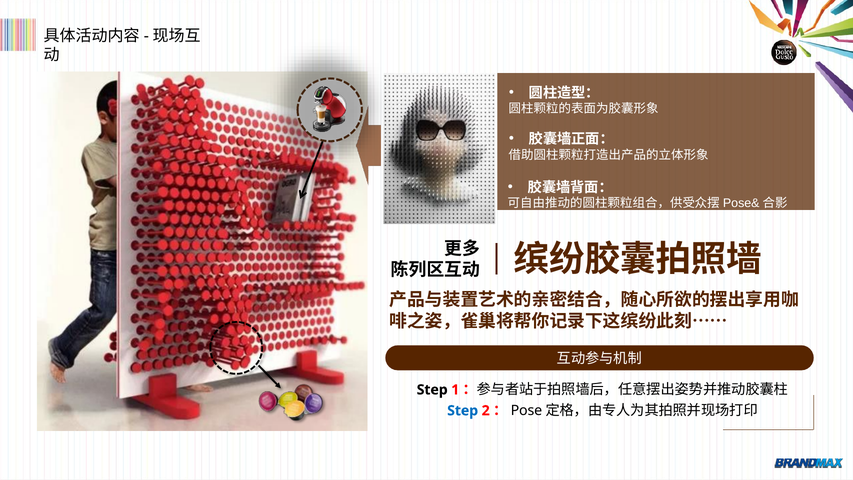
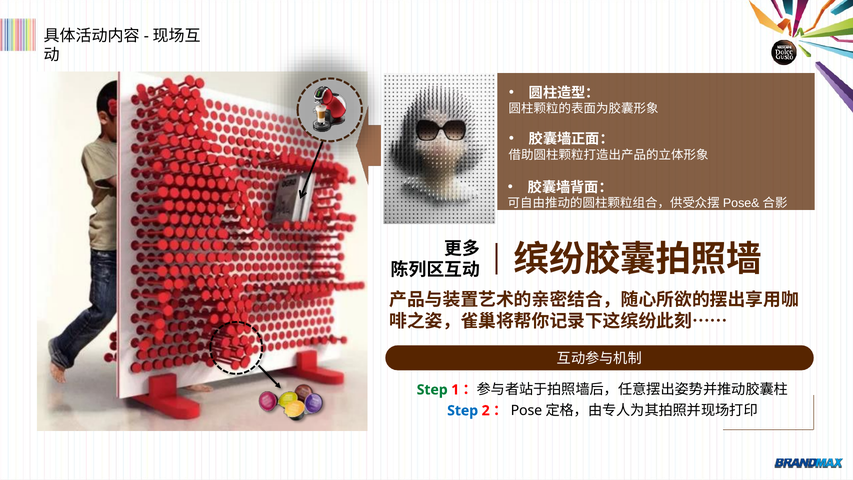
Step colour: black -> green (432, 390)
